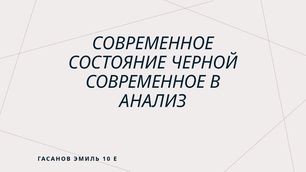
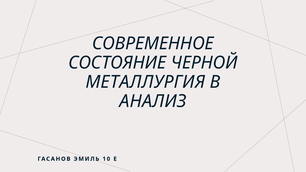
СОВРЕМЕННОЕ: СОВРЕМЕННОЕ -> МЕТАЛЛУРГИЯ (145, 82)
